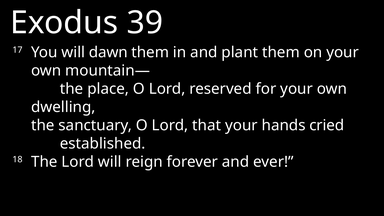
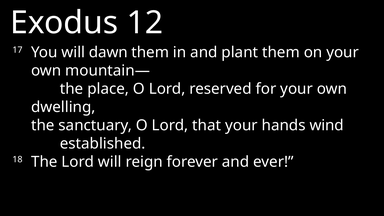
39: 39 -> 12 (145, 23)
cried: cried -> wind (327, 125)
